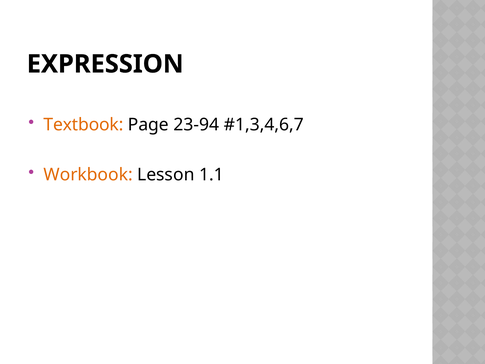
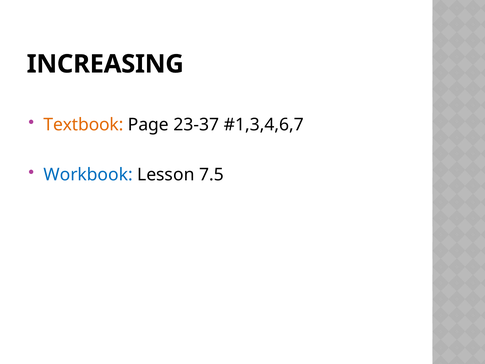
EXPRESSION: EXPRESSION -> INCREASING (105, 64)
23-94: 23-94 -> 23-37 (196, 125)
Workbook colour: orange -> blue (88, 175)
1.1: 1.1 -> 7.5 (211, 175)
